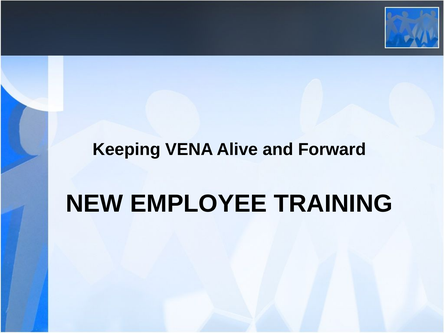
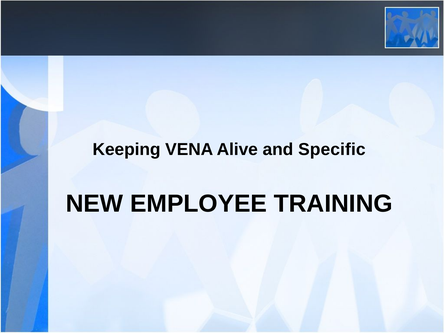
Forward: Forward -> Specific (332, 150)
